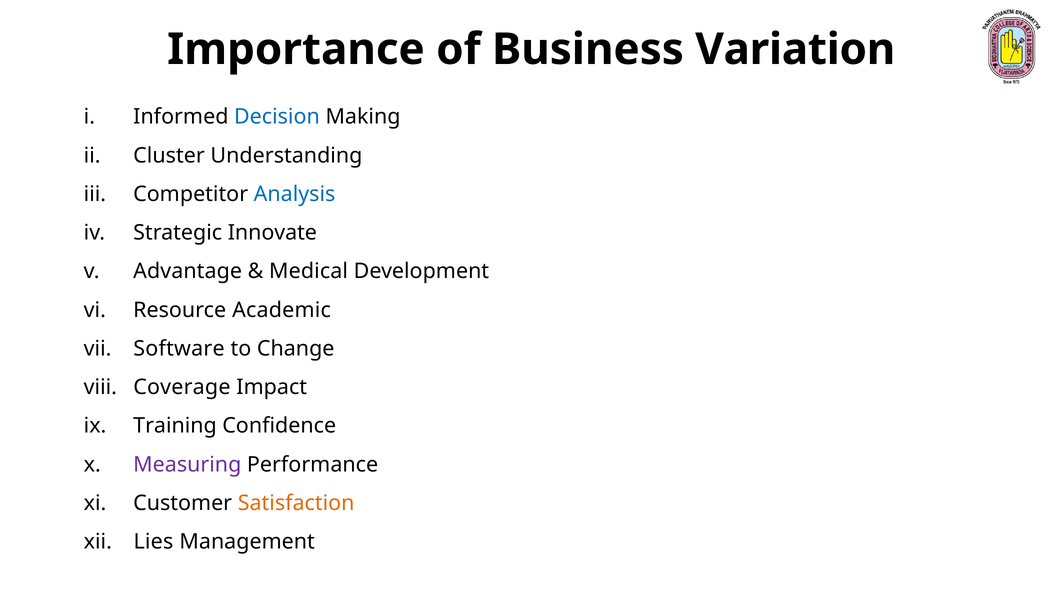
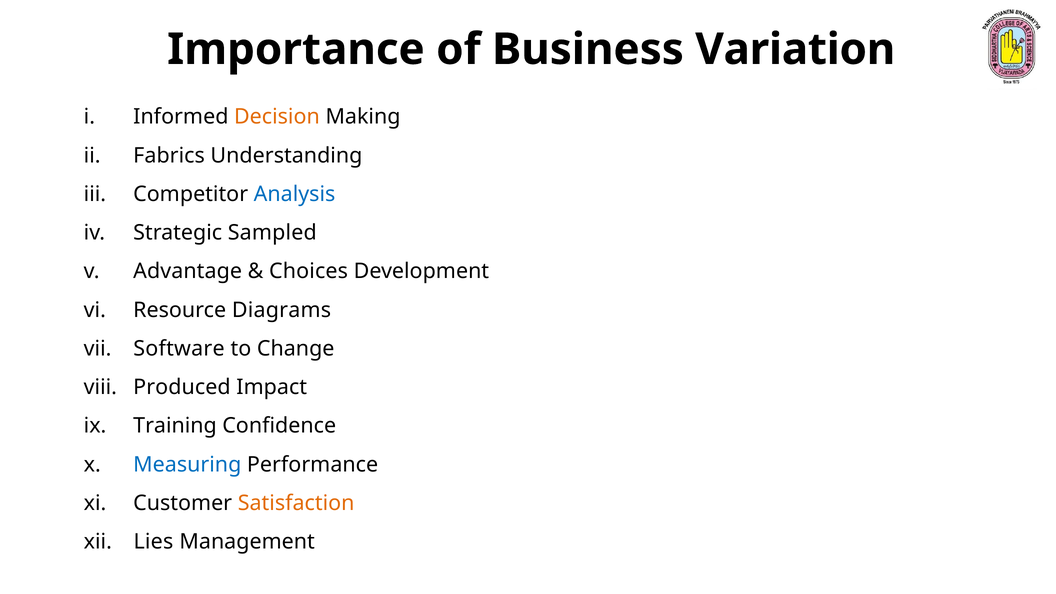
Decision colour: blue -> orange (277, 117)
Cluster: Cluster -> Fabrics (169, 155)
Innovate: Innovate -> Sampled (272, 233)
Medical: Medical -> Choices (309, 271)
Academic: Academic -> Diagrams (282, 310)
Coverage: Coverage -> Produced (182, 387)
Measuring colour: purple -> blue (187, 465)
